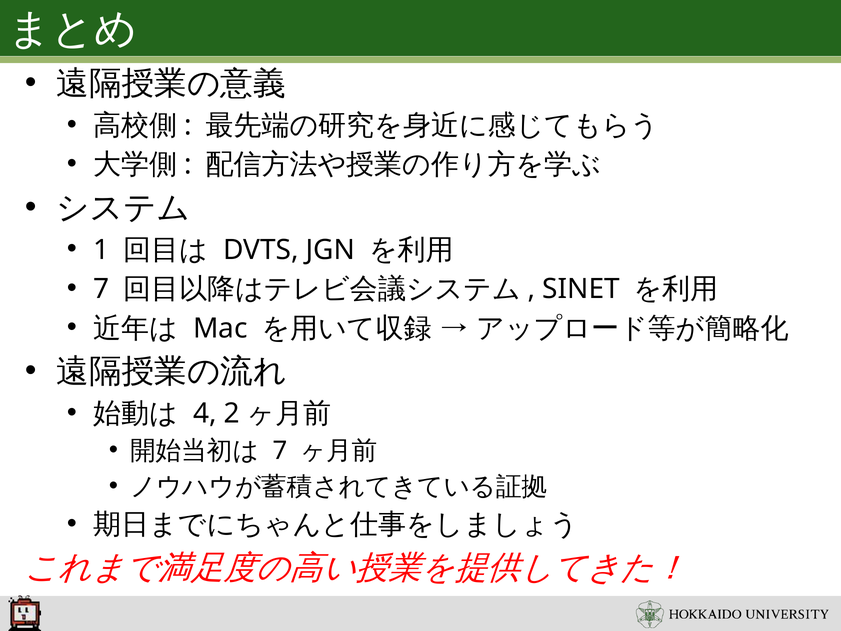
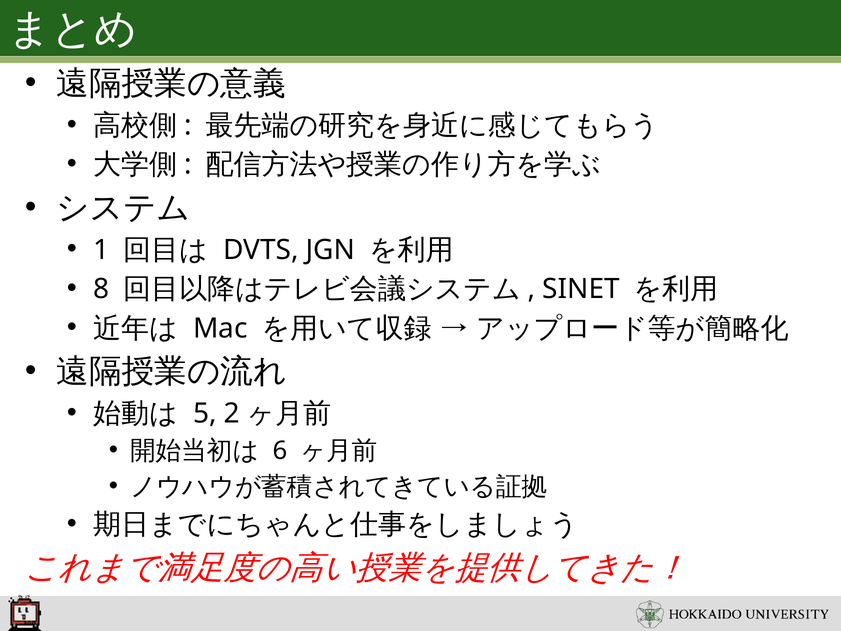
7: 7 -> 8 (101, 289)
4: 4 -> 5 (205, 413)
7: 7 -> 6 (280, 450)
